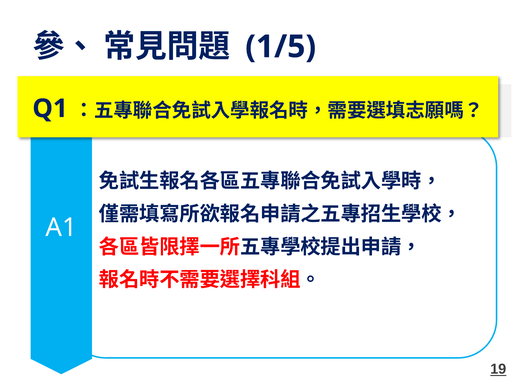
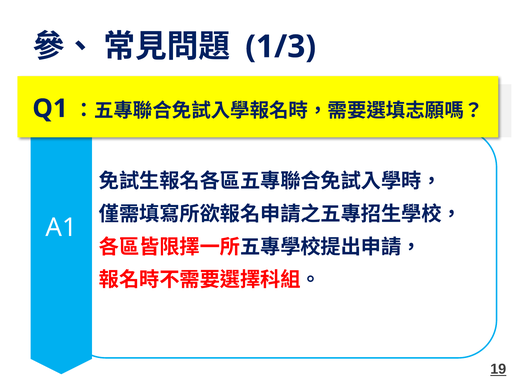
1/5: 1/5 -> 1/3 (281, 47)
